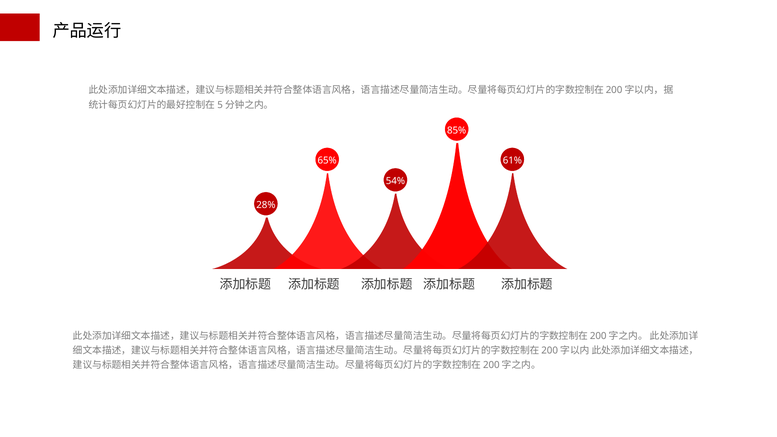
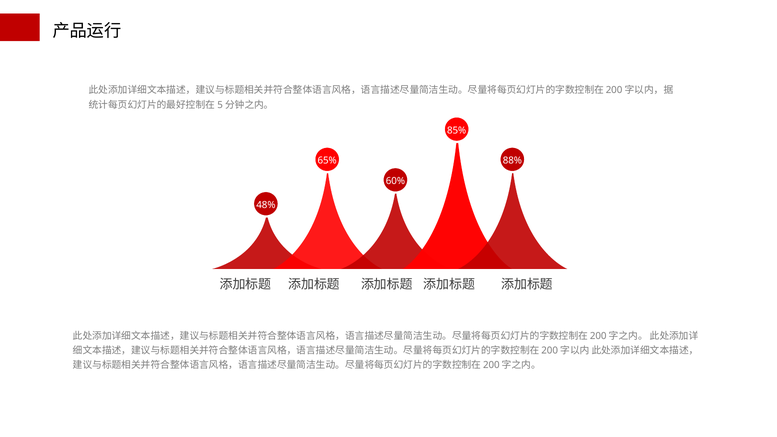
61%: 61% -> 88% (512, 161)
54%: 54% -> 60% (395, 181)
28%: 28% -> 48% (266, 205)
